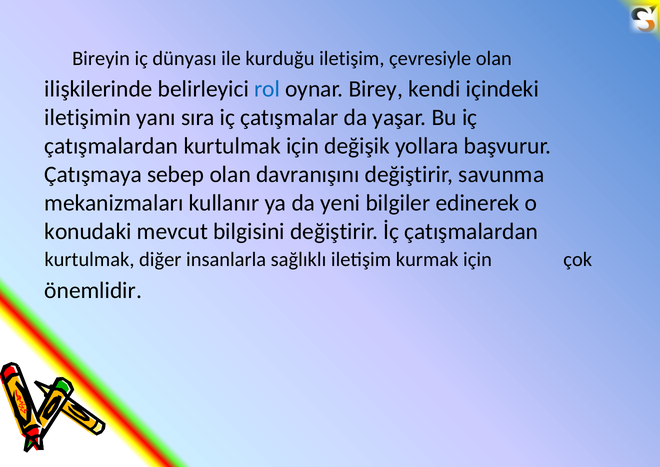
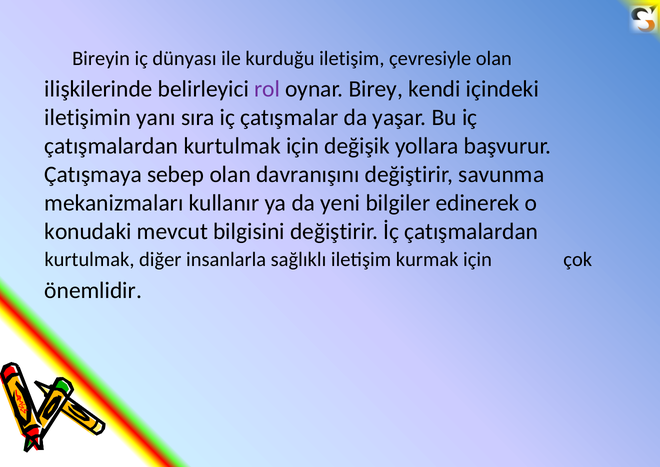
rol colour: blue -> purple (267, 89)
